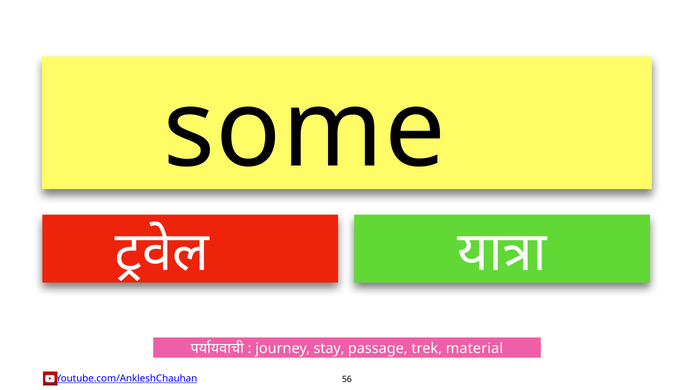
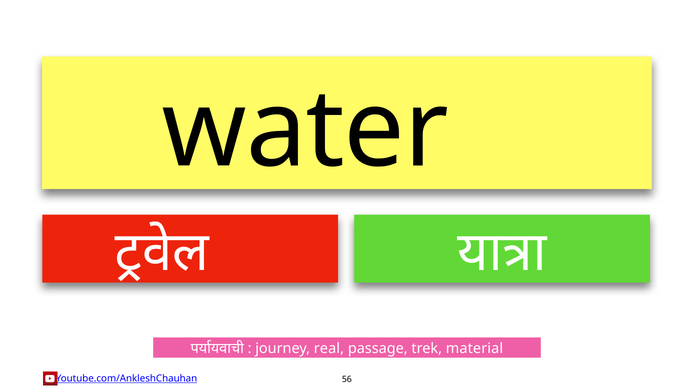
some: some -> water (305, 130)
stay: stay -> real (329, 349)
